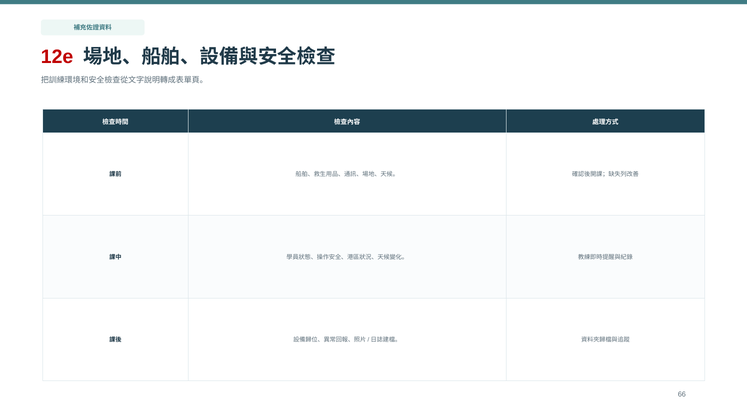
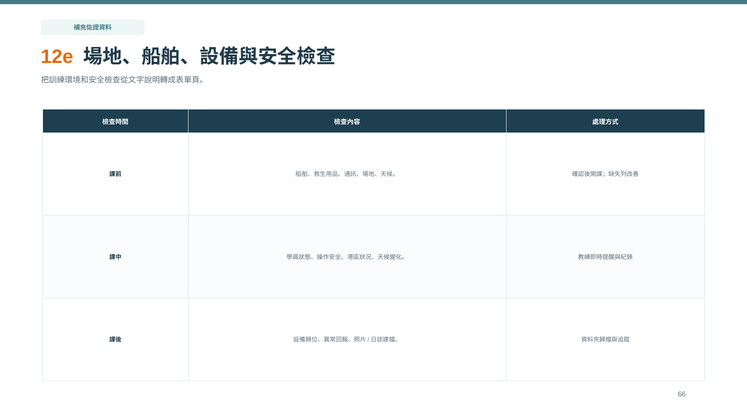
12e colour: red -> orange (57, 57)
